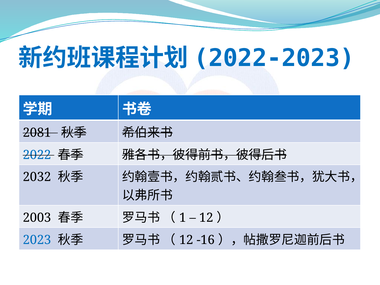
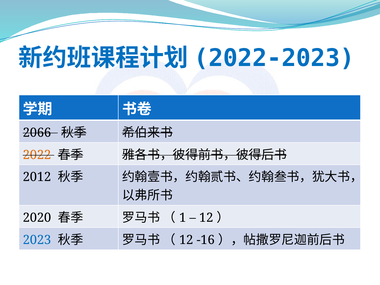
2081: 2081 -> 2066 (37, 133)
2022 colour: blue -> orange (37, 155)
2032: 2032 -> 2012 (37, 177)
2003: 2003 -> 2020 (37, 218)
